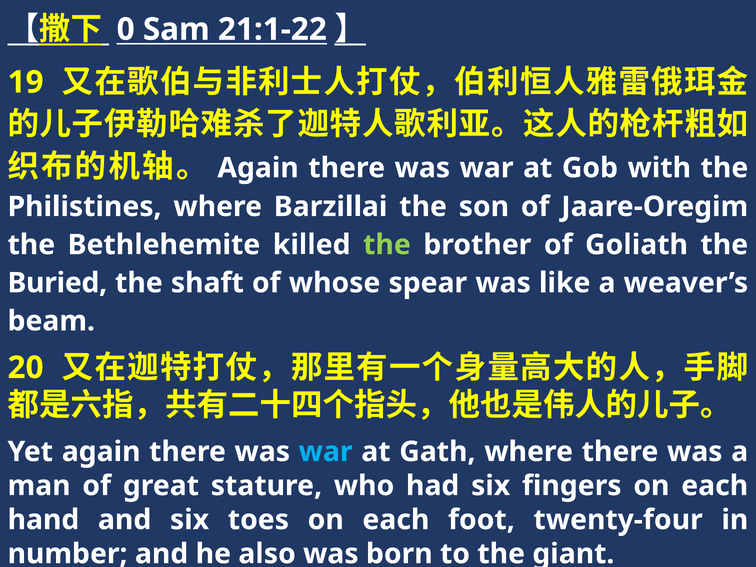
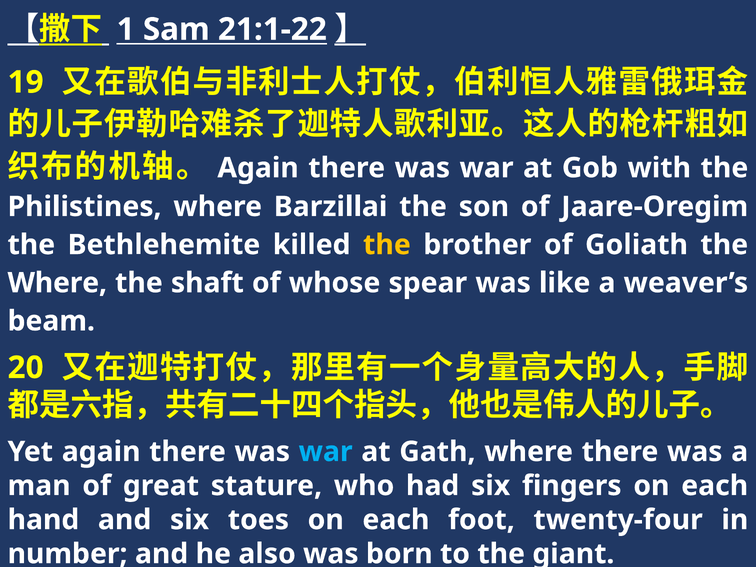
0: 0 -> 1 (126, 29)
the colour: light green -> yellow (387, 245)
Buried: Buried -> Where (57, 283)
